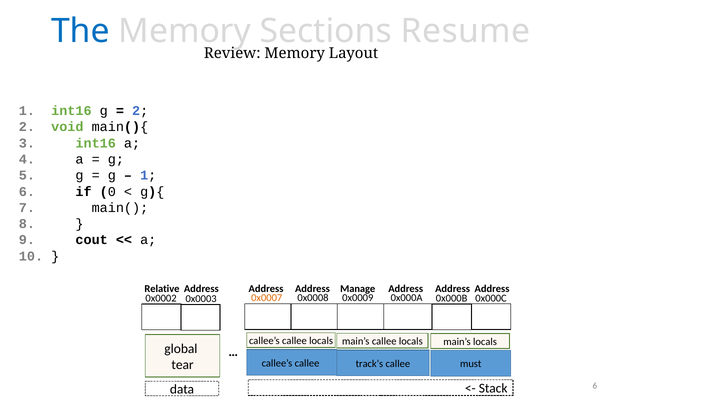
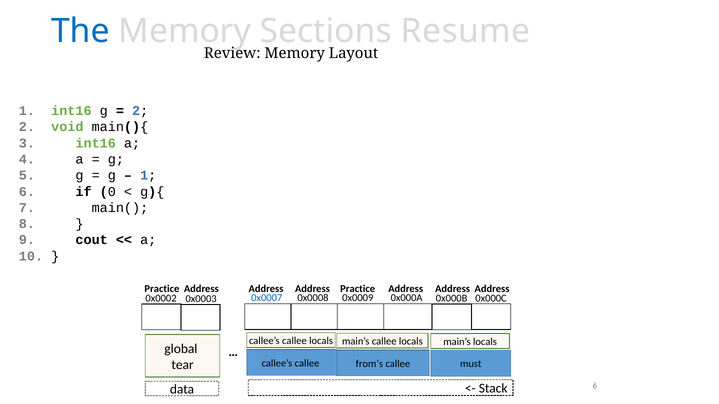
Relative: Relative -> Practice (162, 289)
Address Manage: Manage -> Practice (358, 289)
0x0007 colour: orange -> blue (267, 298)
track’s: track’s -> from’s (369, 364)
